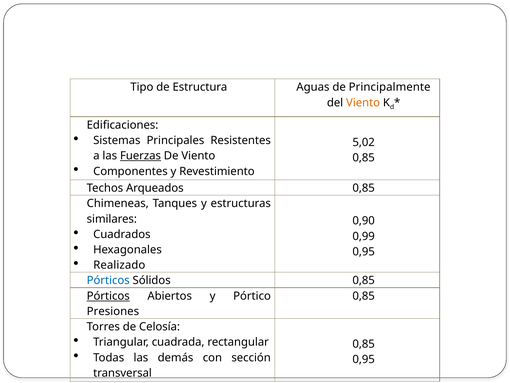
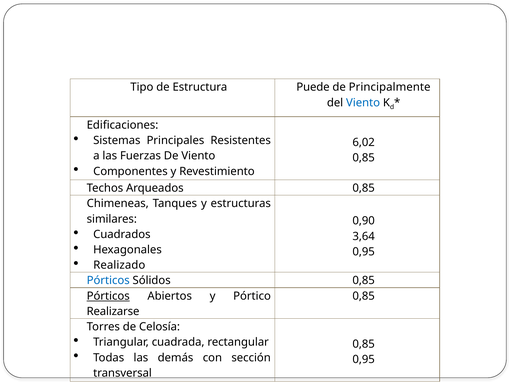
Aguas: Aguas -> Puede (313, 87)
Viento colour: orange -> blue (363, 102)
5,02: 5,02 -> 6,02 (364, 142)
Fuerzas underline: present -> none (140, 156)
0,99: 0,99 -> 3,64 (364, 236)
Presiones: Presiones -> Realizarse (113, 311)
